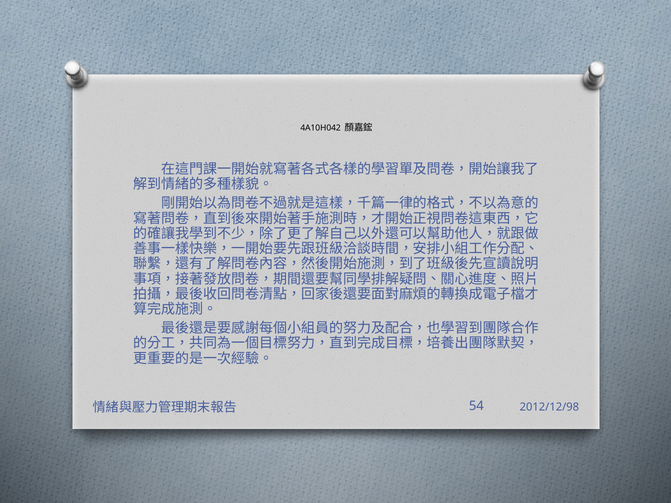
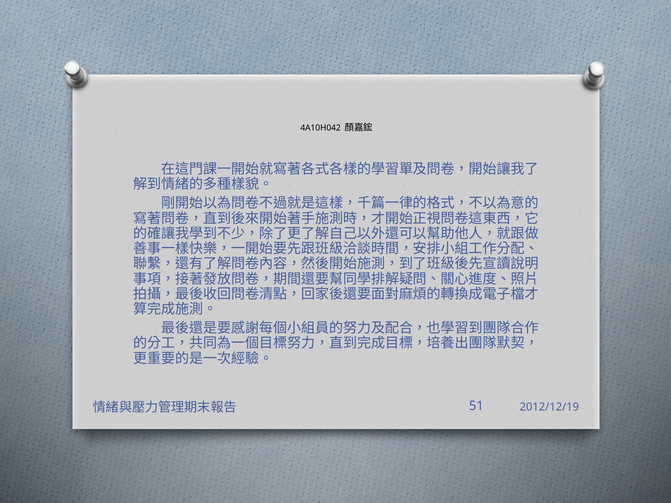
54: 54 -> 51 (476, 406)
2012/12/98: 2012/12/98 -> 2012/12/19 (549, 407)
